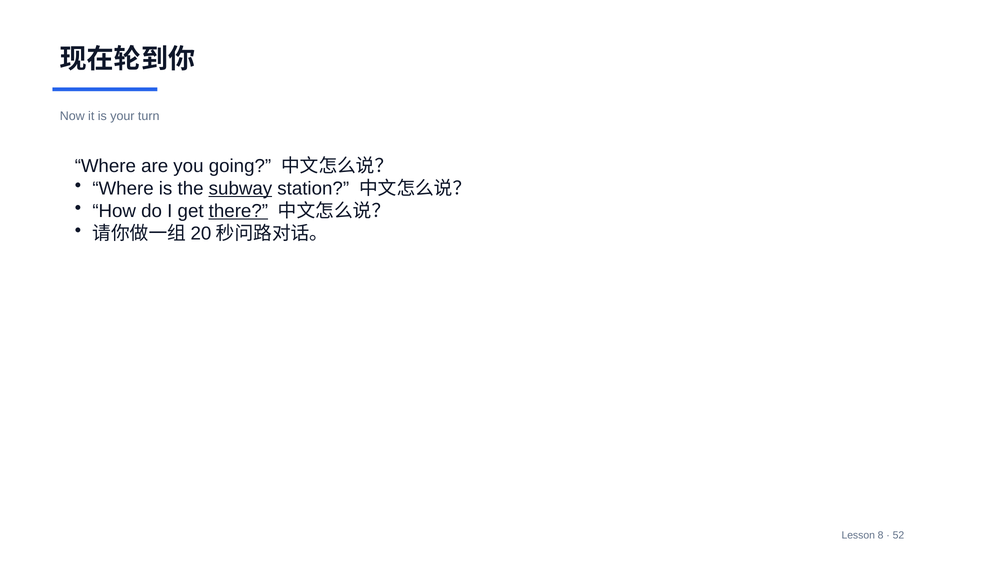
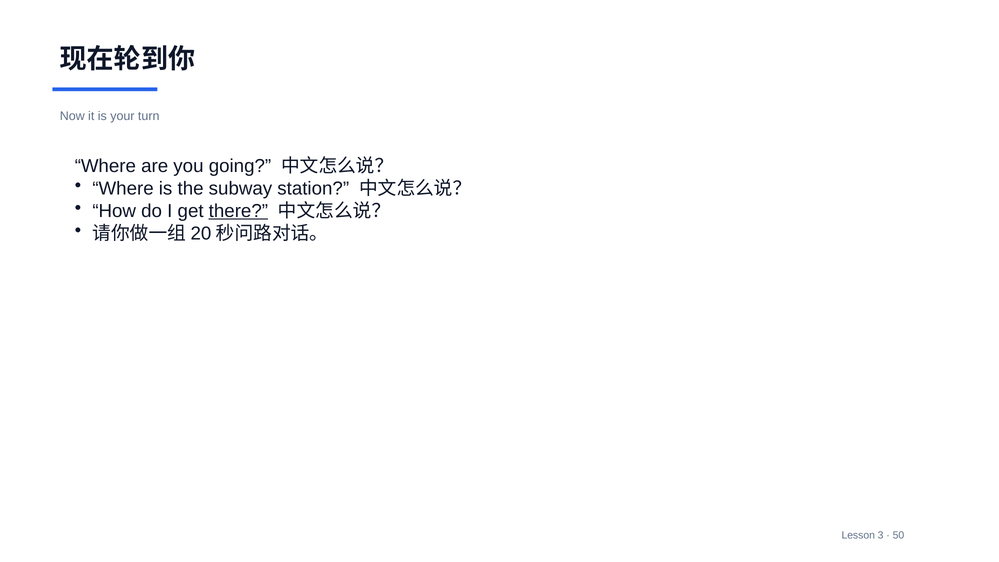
subway underline: present -> none (240, 189)
8: 8 -> 3 (881, 535)
52: 52 -> 50 (898, 535)
